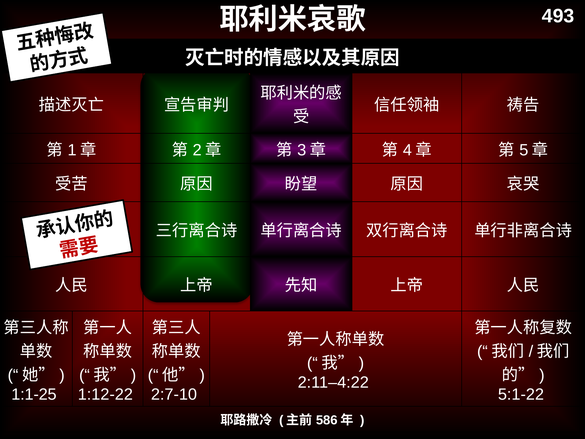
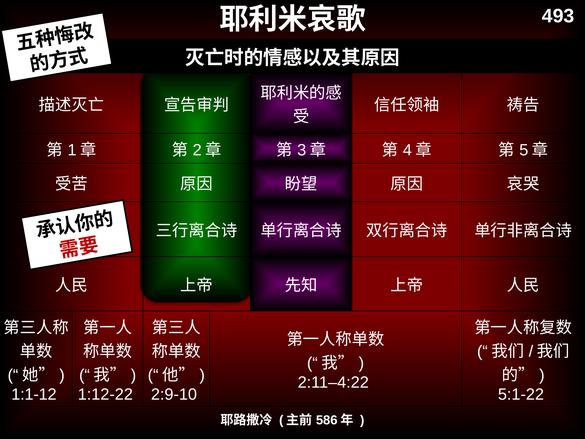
1:1-25: 1:1-25 -> 1:1-12 (34, 394)
2:7-10: 2:7-10 -> 2:9-10 (174, 394)
